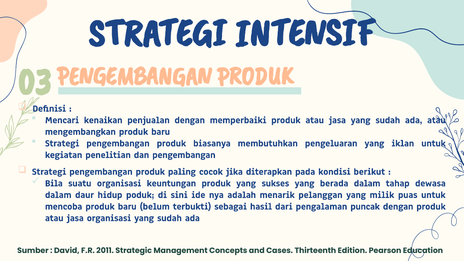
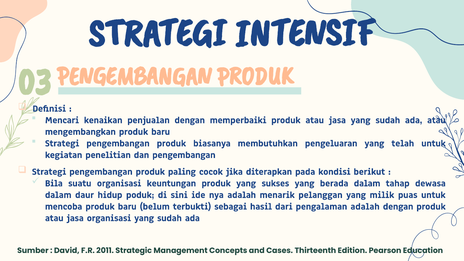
iklan: iklan -> telah (403, 143)
pengalaman puncak: puncak -> adalah (365, 206)
